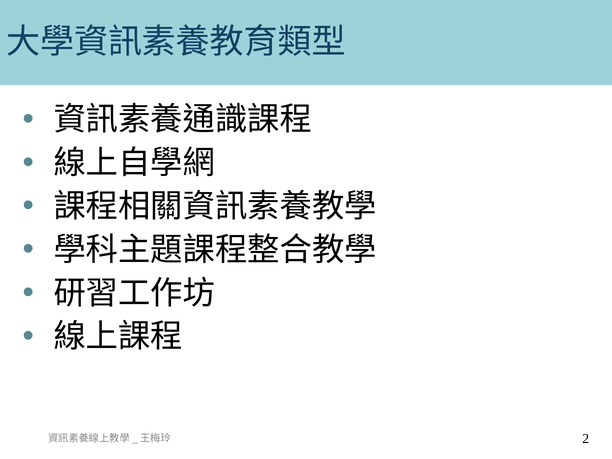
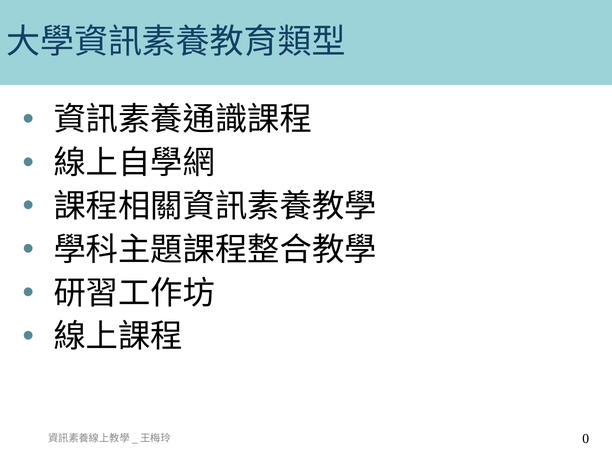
2: 2 -> 0 (586, 439)
